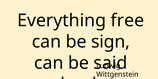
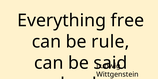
sign: sign -> rule (110, 42)
